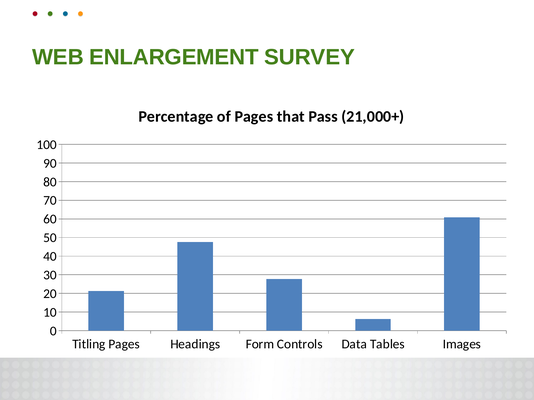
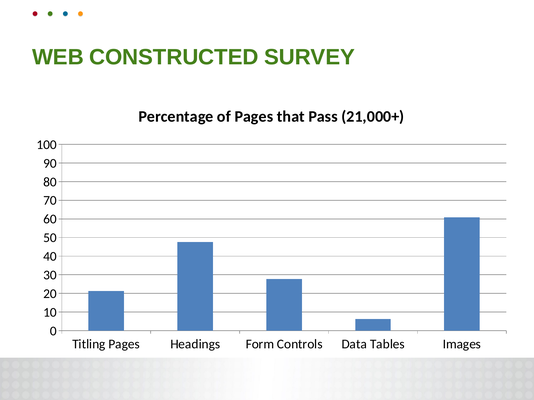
ENLARGEMENT: ENLARGEMENT -> CONSTRUCTED (174, 57)
